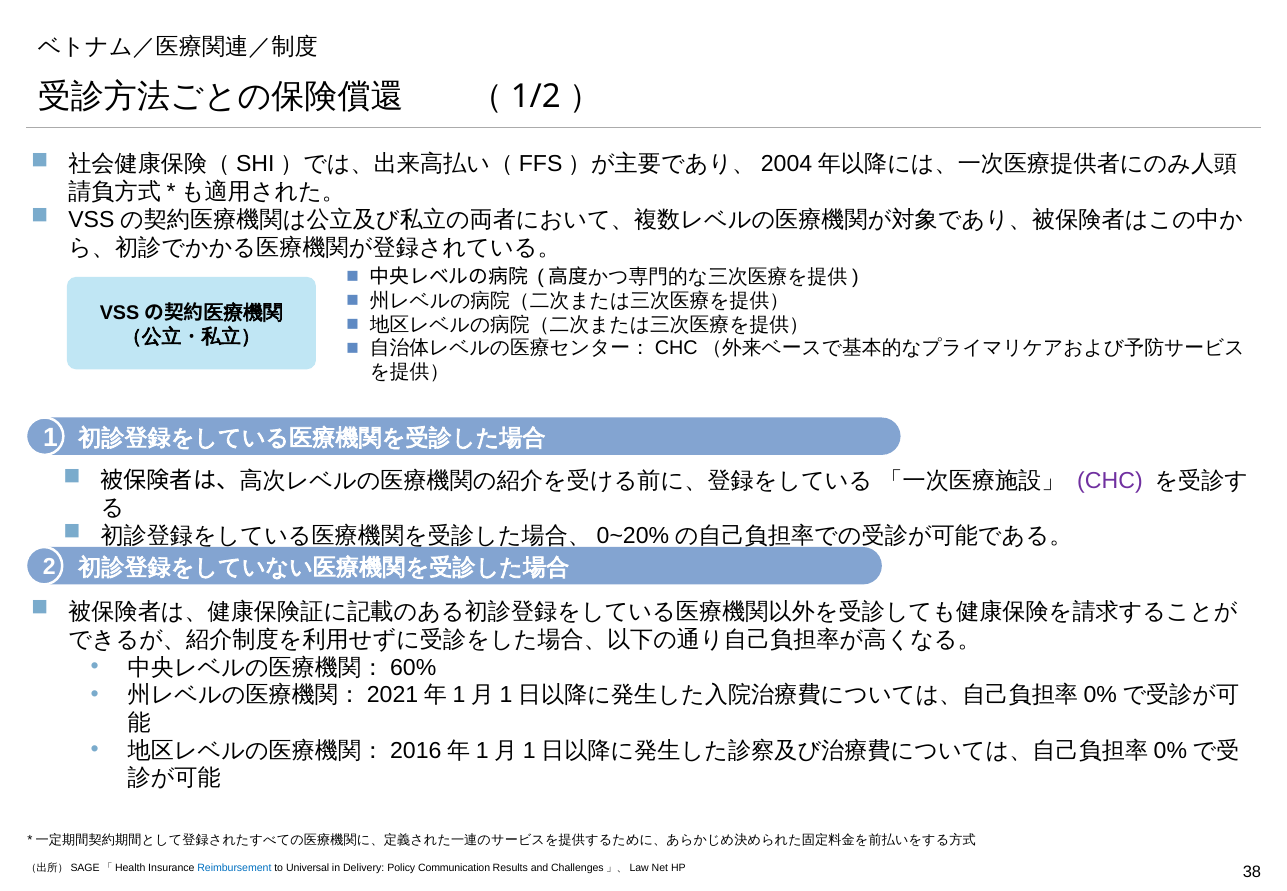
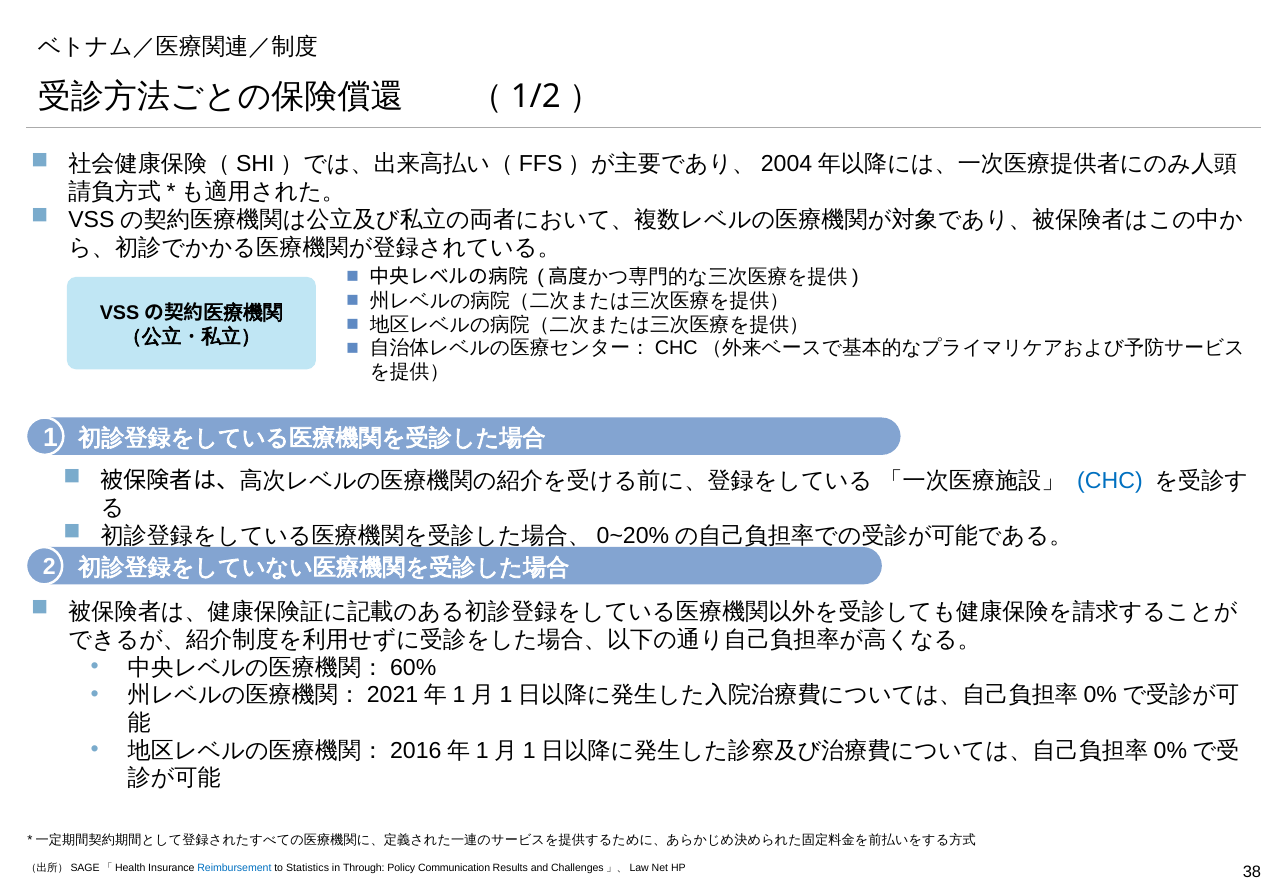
CHC colour: purple -> blue (1110, 480)
Universal: Universal -> Statistics (308, 868)
Delivery: Delivery -> Through (364, 868)
